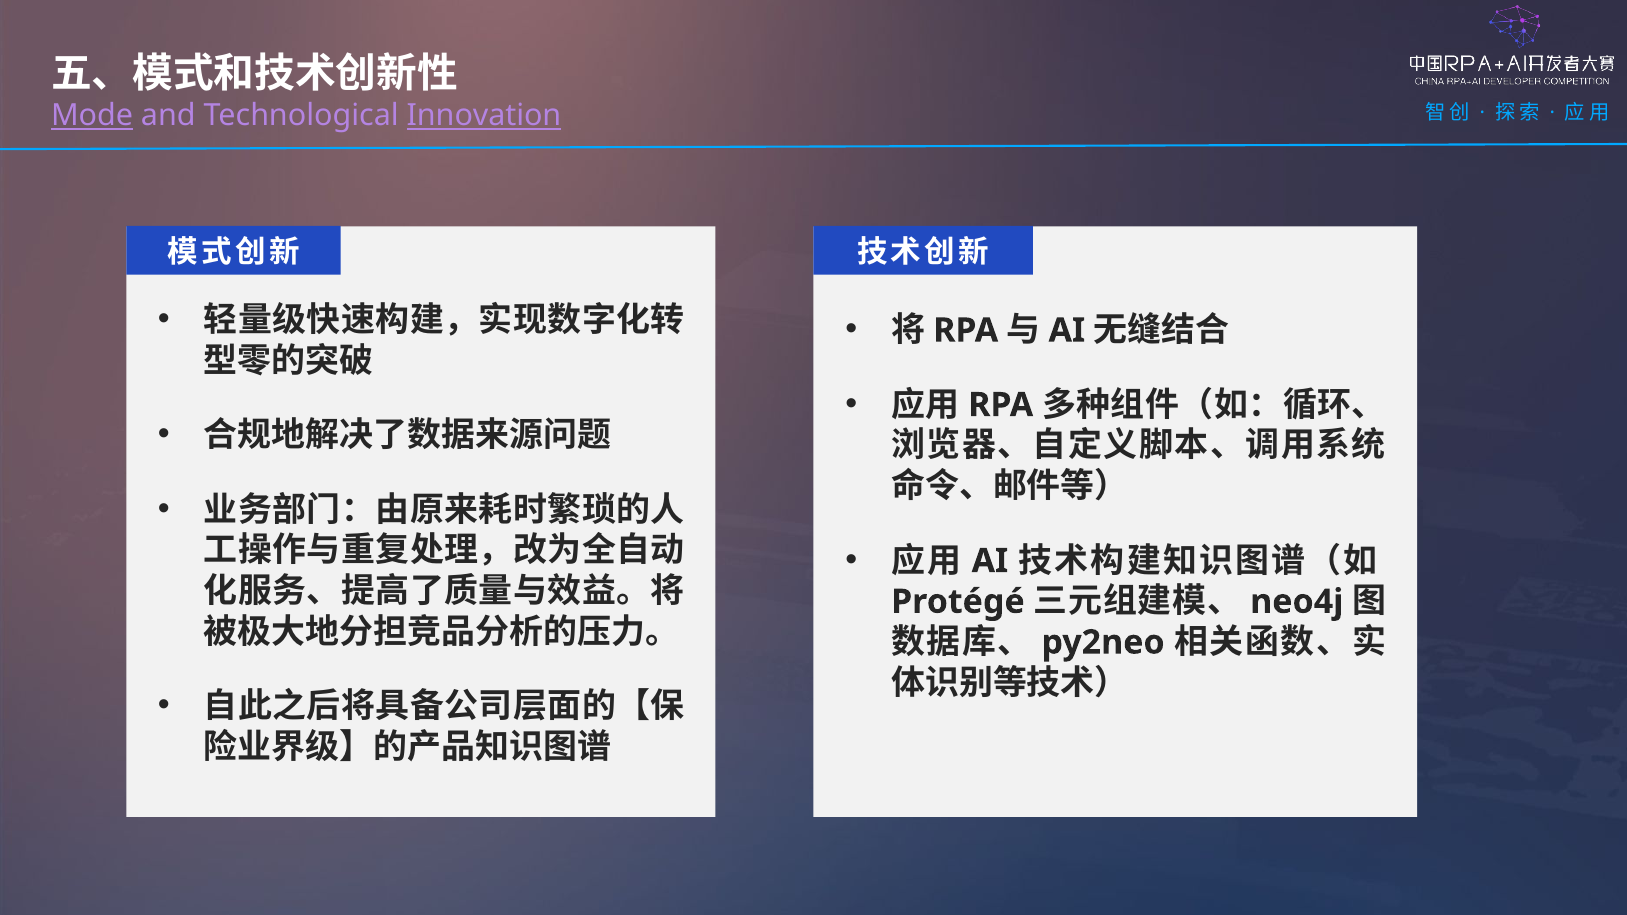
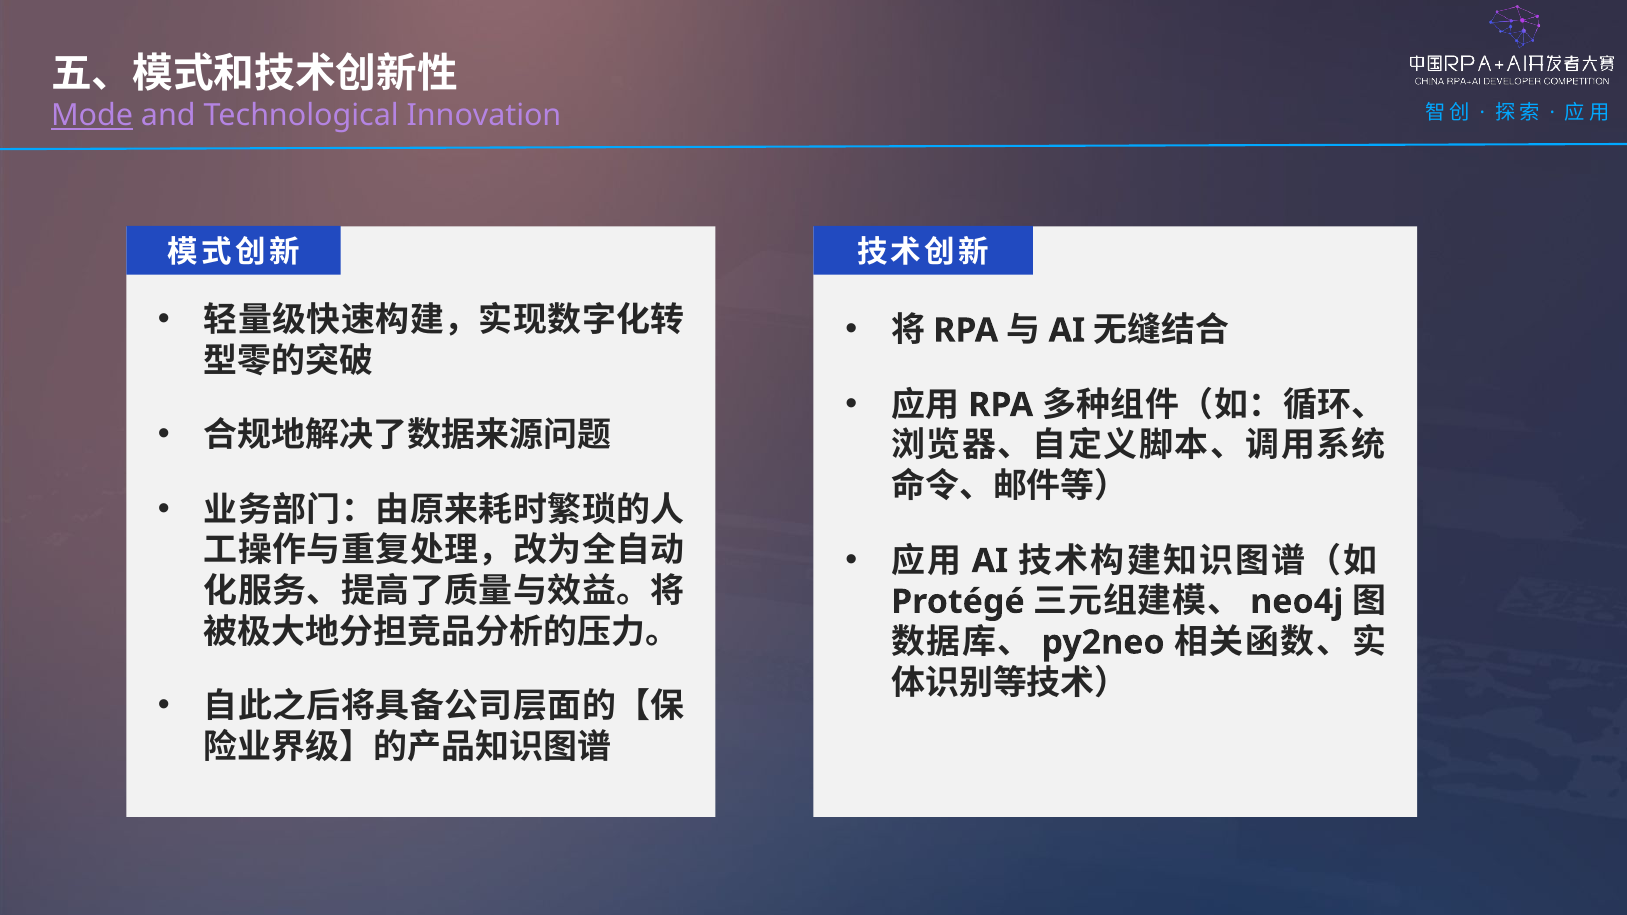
Innovation underline: present -> none (484, 116)
